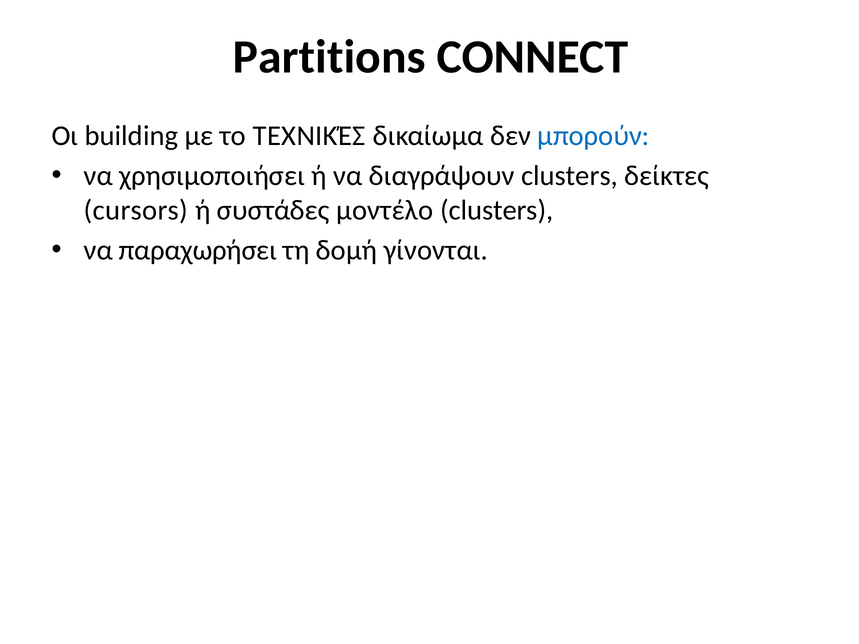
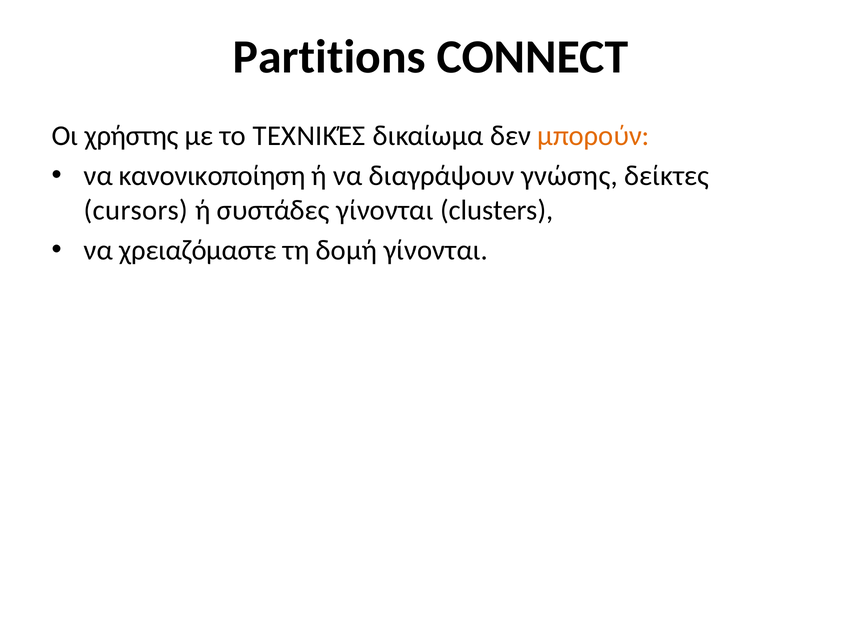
building: building -> χρήστης (132, 136)
μπορούν colour: blue -> orange (593, 136)
χρησιμοποιήσει: χρησιμοποιήσει -> κανονικοποίηση (212, 176)
διαγράψουν clusters: clusters -> γνώσης (569, 176)
συστάδες μοντέλο: μοντέλο -> γίνονται (385, 210)
παραχωρήσει: παραχωρήσει -> χρειαζόμαστε (198, 250)
